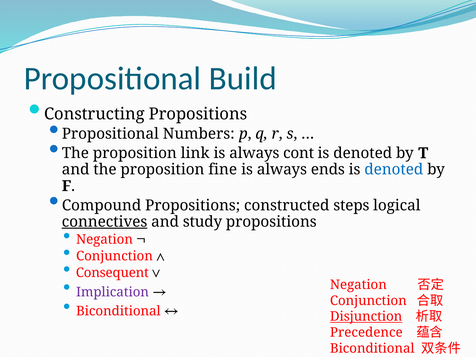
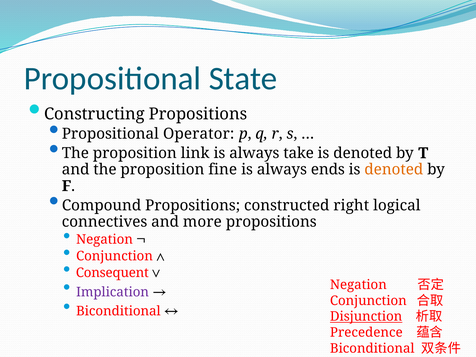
Build: Build -> State (243, 79)
Numbers: Numbers -> Operator (199, 134)
cont: cont -> take (299, 153)
denoted colour: blue -> orange (394, 170)
steps: steps -> right (351, 205)
connectives underline: present -> none (105, 222)
study: study -> more (202, 222)
